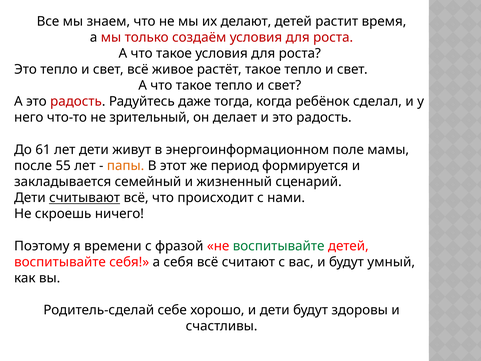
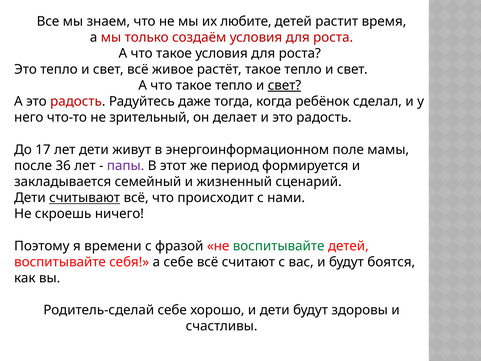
делают: делают -> любите (246, 21)
свет underline: none -> present (284, 85)
61: 61 -> 17 (43, 150)
55: 55 -> 36 (63, 166)
папы colour: orange -> purple (126, 166)
а себя: себя -> себе (178, 262)
умный: умный -> боятся (391, 262)
